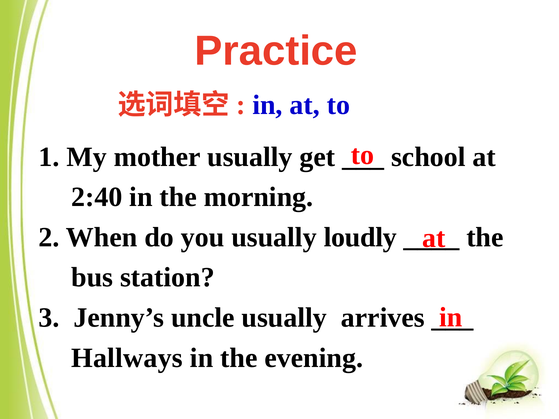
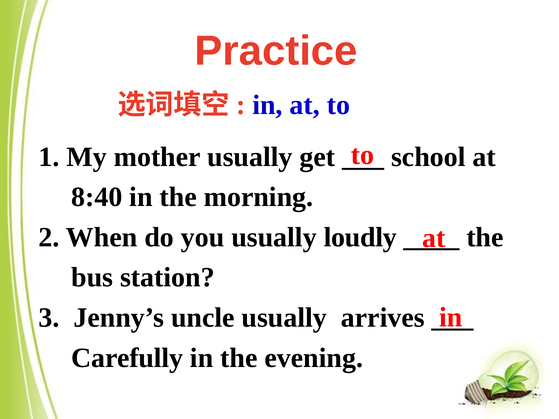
2:40: 2:40 -> 8:40 (97, 197)
Hallways: Hallways -> Carefully (127, 358)
